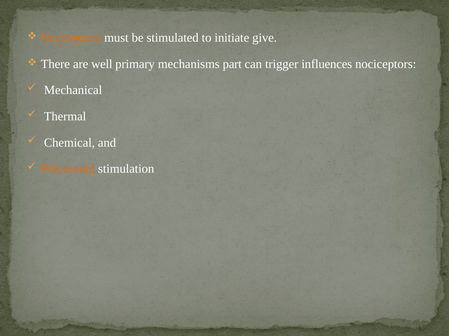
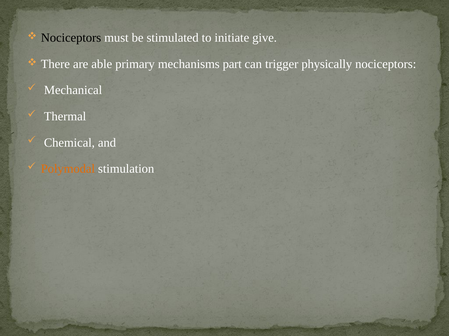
Nociceptors colour: orange -> black (71, 38)
well: well -> able (102, 64)
influences: influences -> physically (327, 64)
